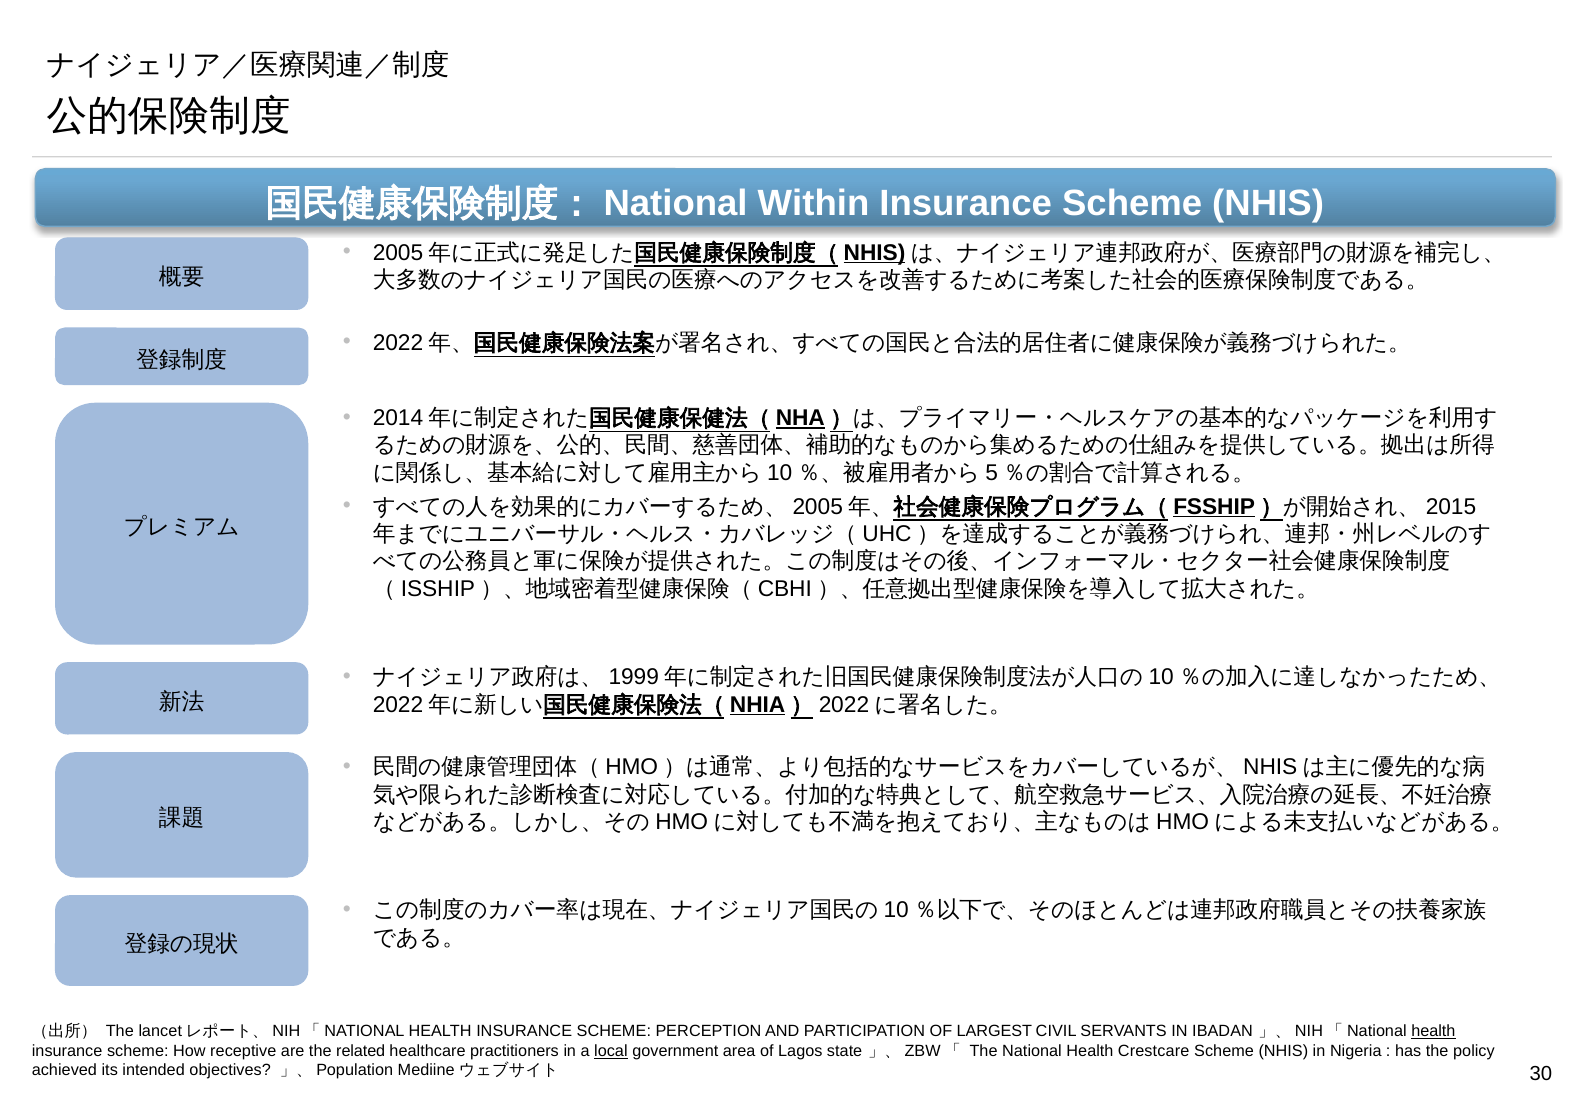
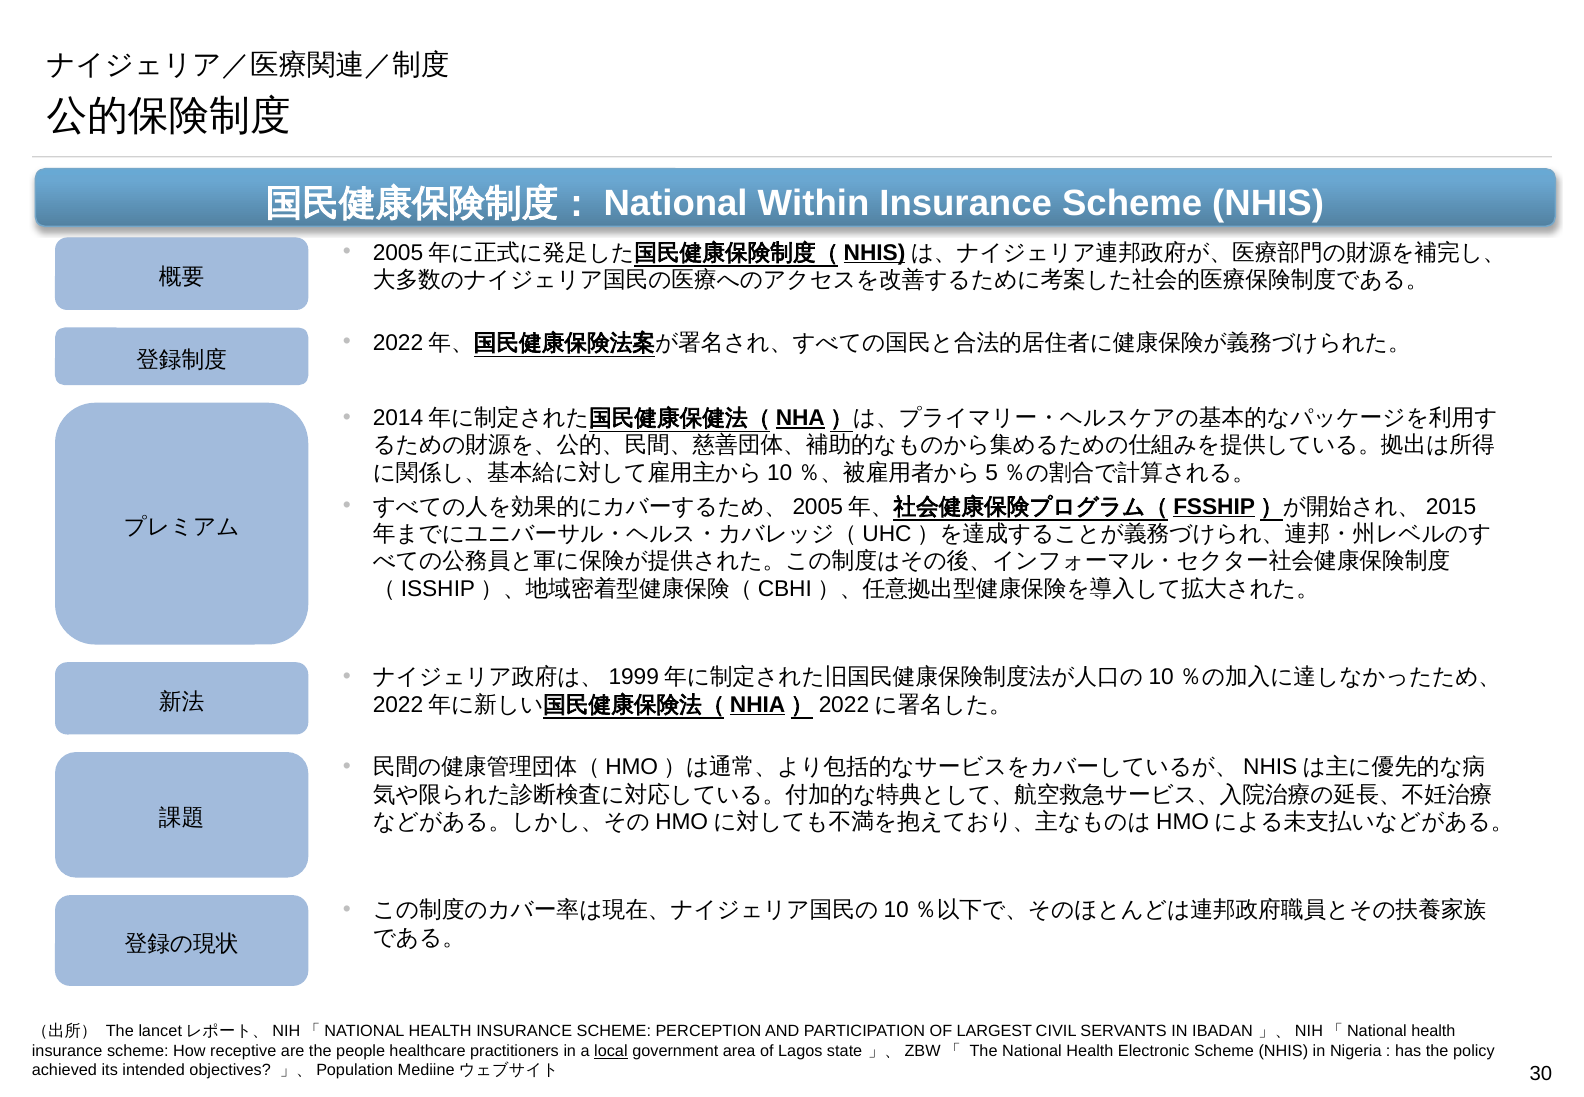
health underline: present -> none (1433, 1031)
related: related -> people (361, 1051)
Crestcare: Crestcare -> Electronic (1154, 1051)
